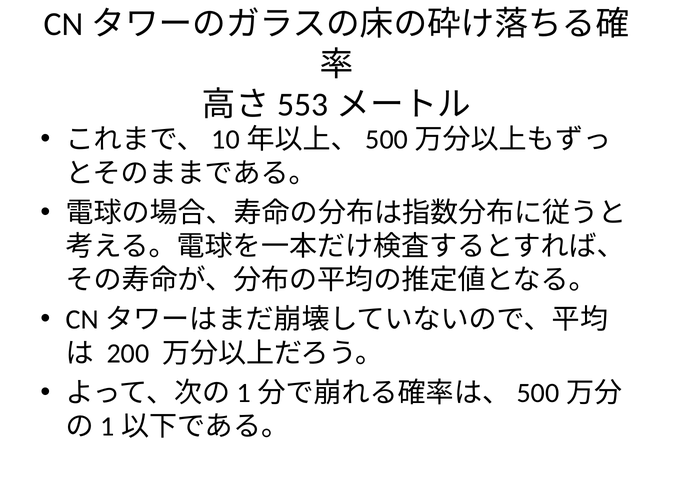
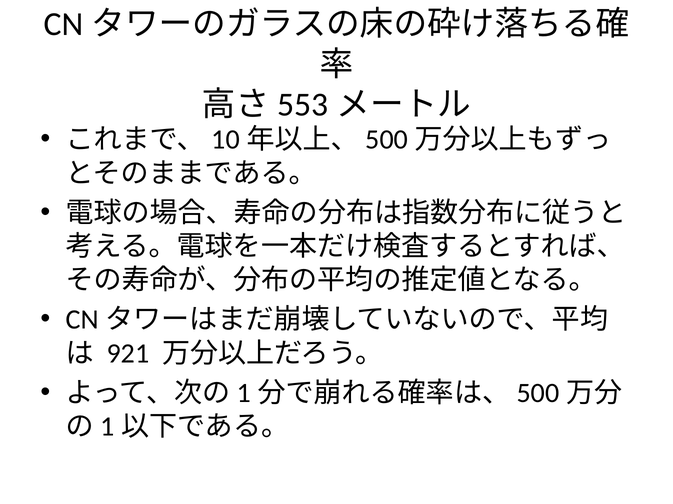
200: 200 -> 921 (128, 354)
